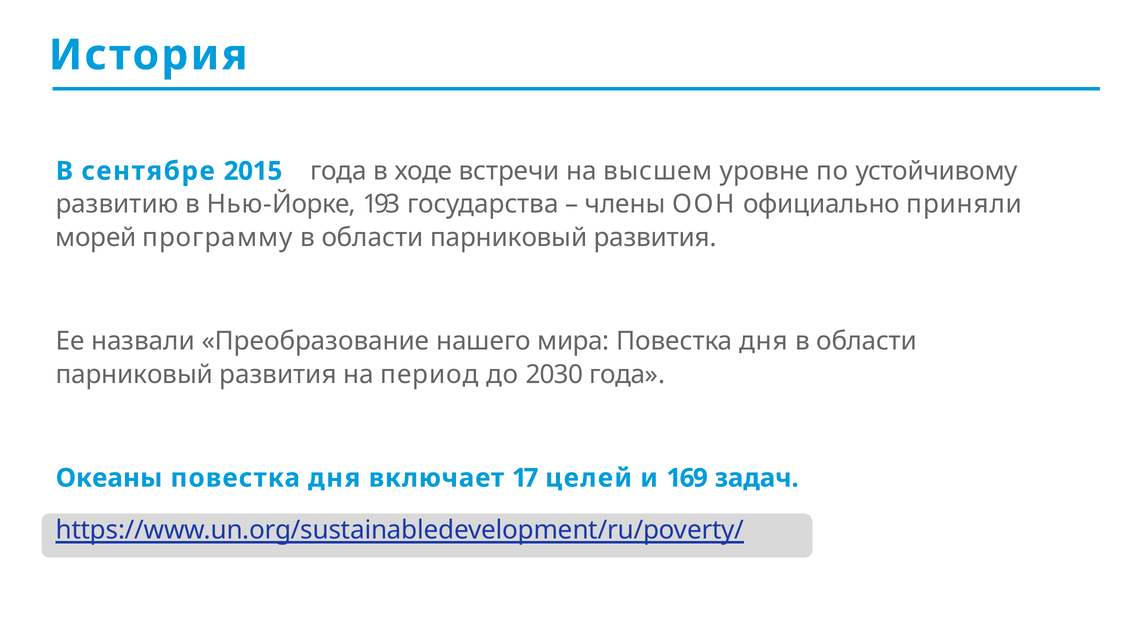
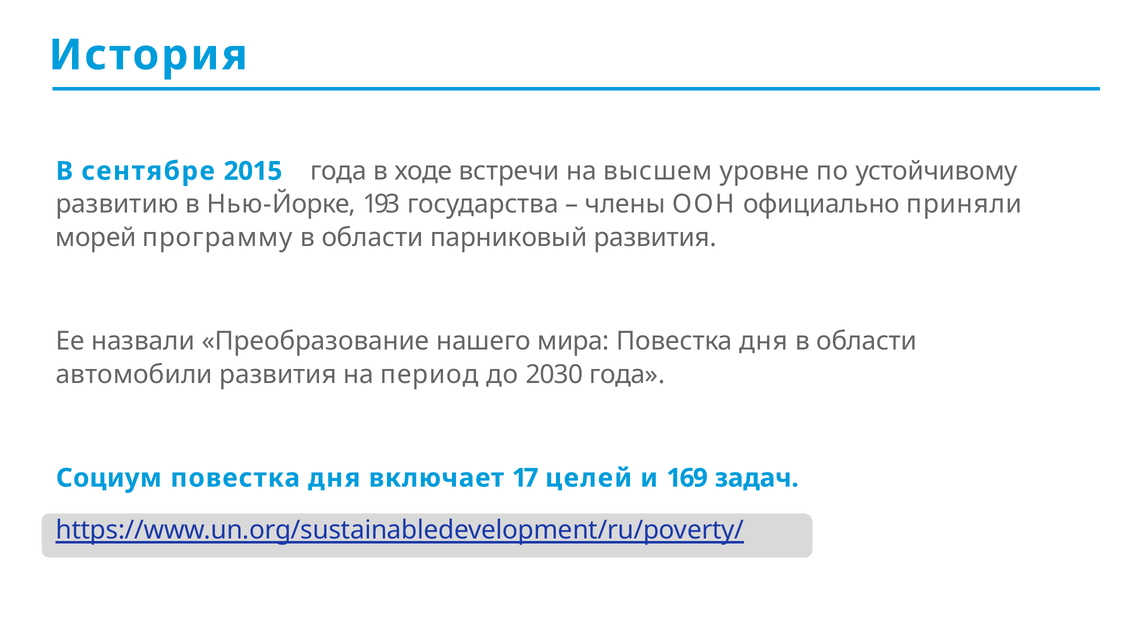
парниковый: парниковый -> автомобили (134, 374)
Океаны: Океаны -> Социум (109, 478)
